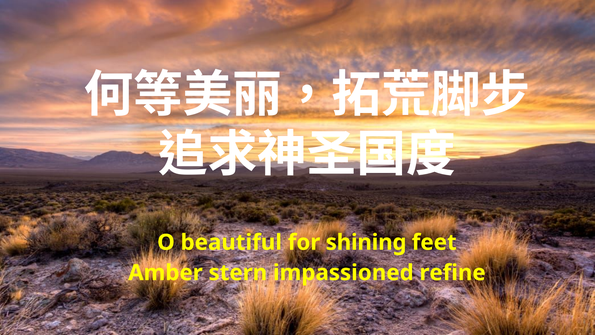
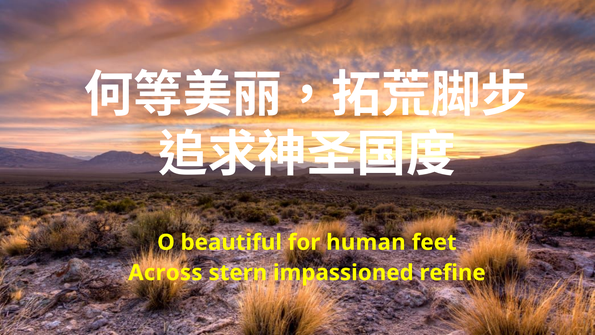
shining: shining -> human (366, 242)
Amber: Amber -> Across (165, 273)
